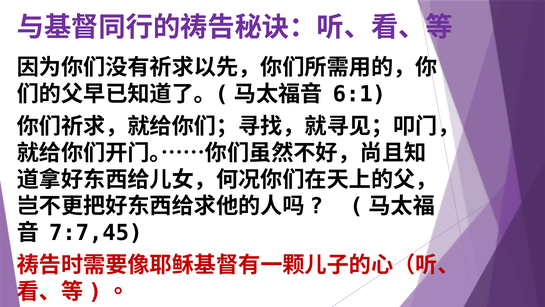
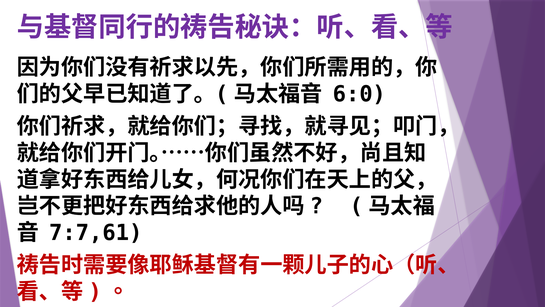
6:1: 6:1 -> 6:0 (359, 94)
7:7,45: 7:7,45 -> 7:7,61 (96, 233)
